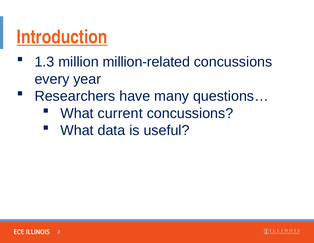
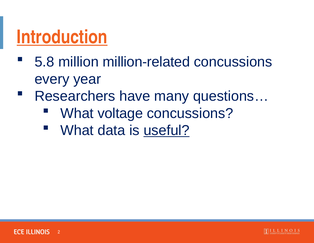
1.3: 1.3 -> 5.8 (44, 62)
current: current -> voltage (120, 113)
useful underline: none -> present (167, 130)
